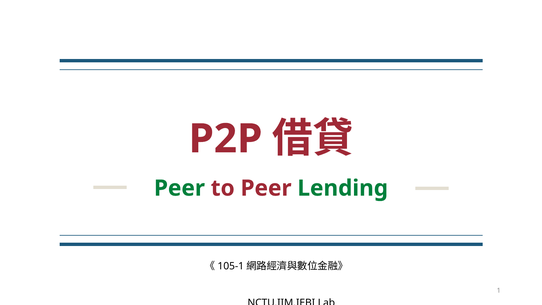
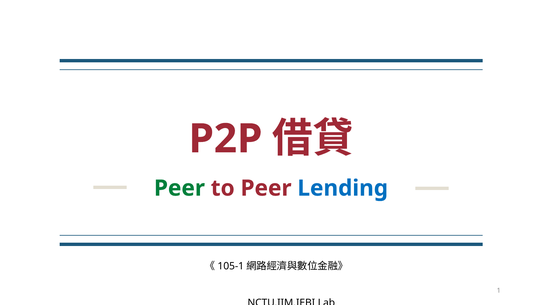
Lending colour: green -> blue (343, 188)
